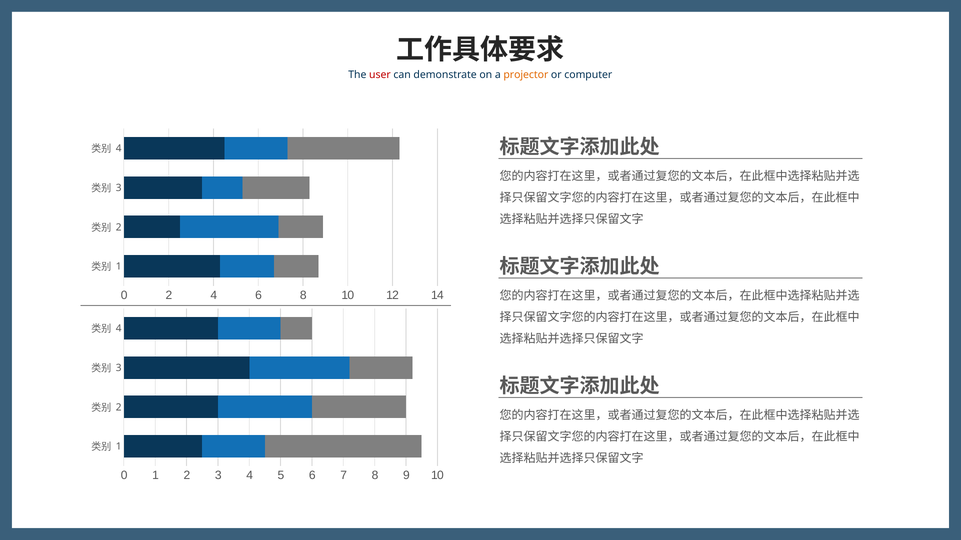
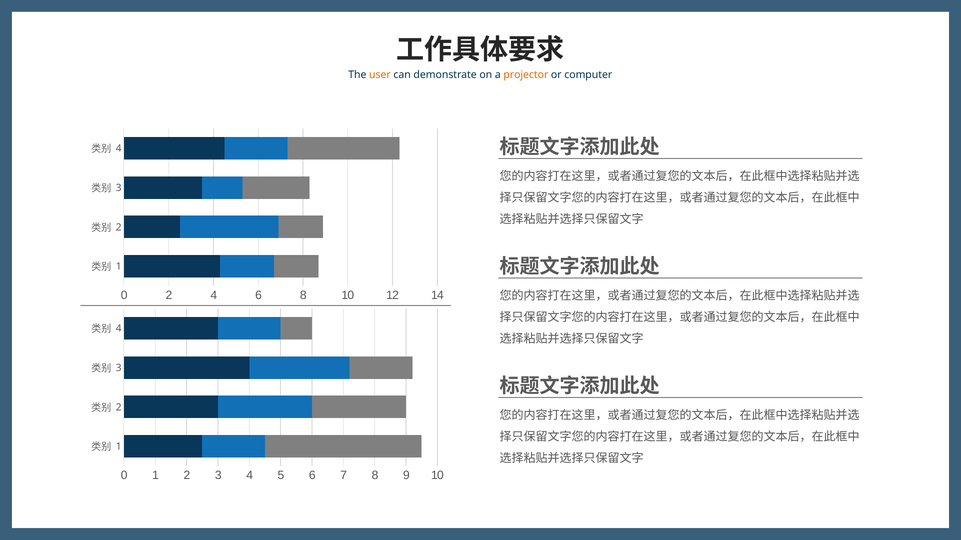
user colour: red -> orange (380, 75)
